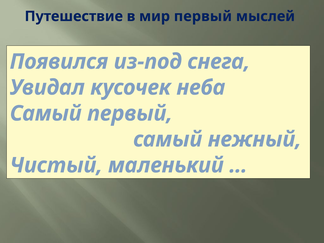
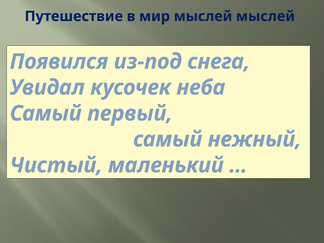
мир первый: первый -> мыслей (203, 16)
